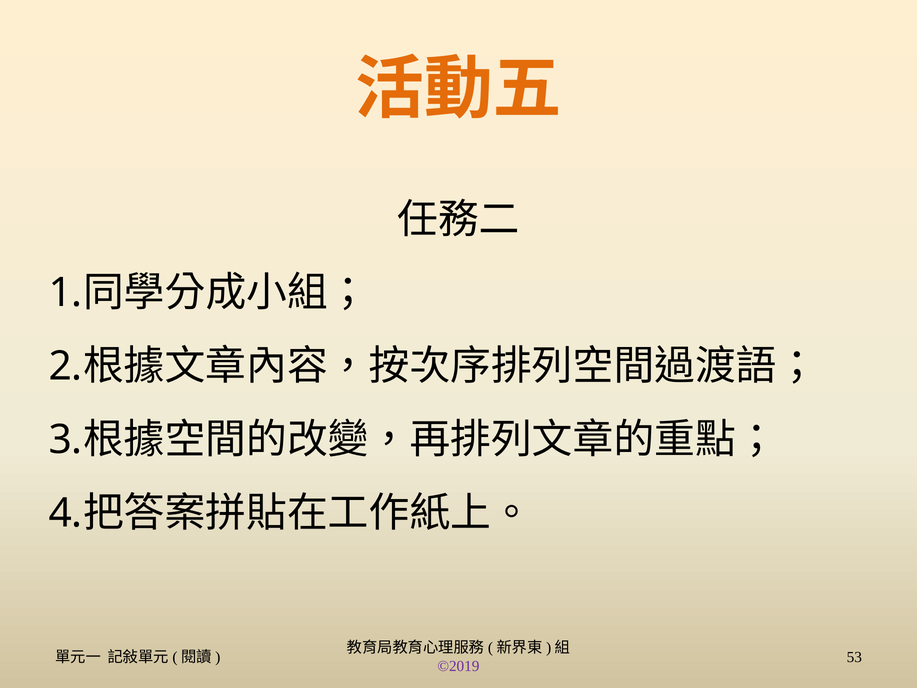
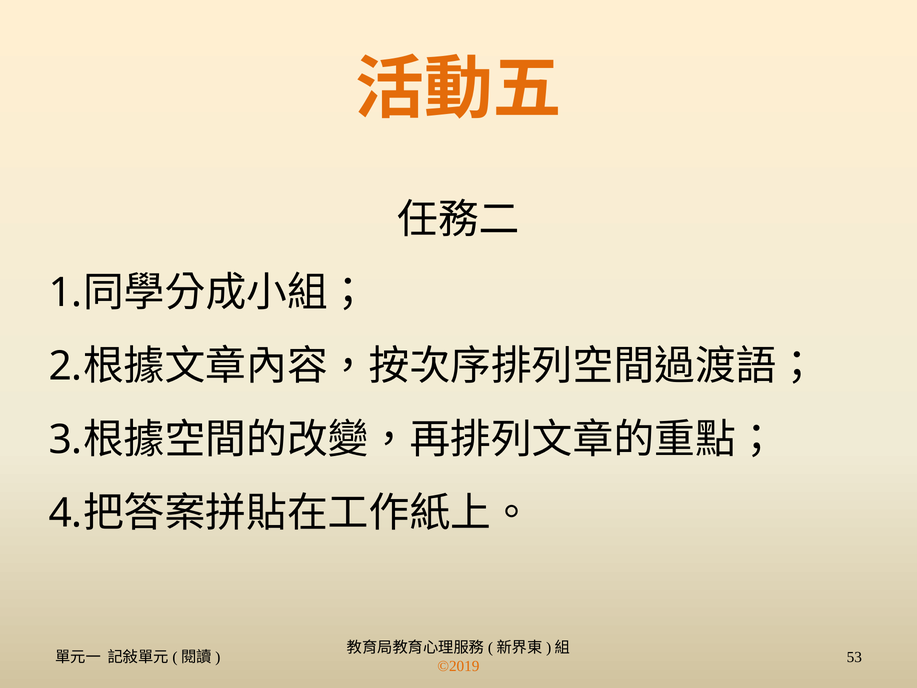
©2019 colour: purple -> orange (458, 666)
